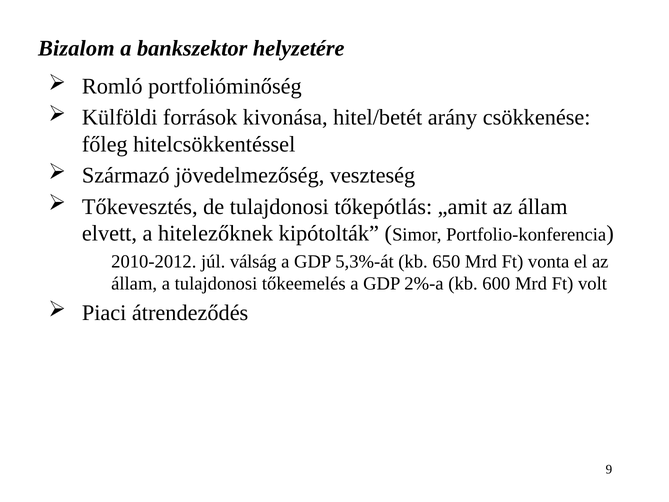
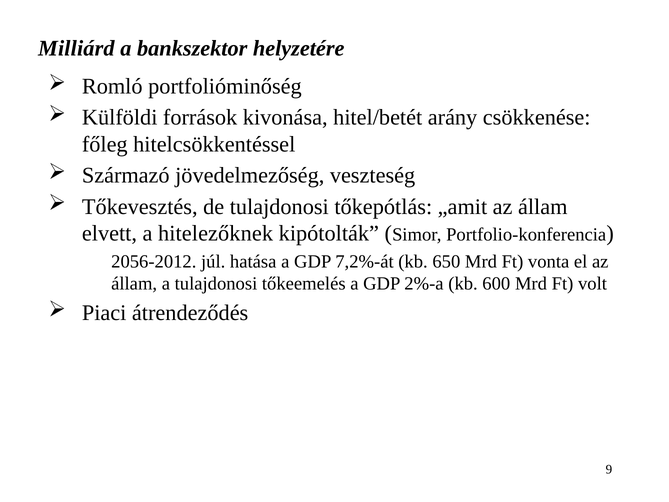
Bizalom: Bizalom -> Milliárd (76, 49)
2010-2012: 2010-2012 -> 2056-2012 (154, 261)
válság: válság -> hatása (253, 261)
5,3%-át: 5,3%-át -> 7,2%-át (364, 261)
